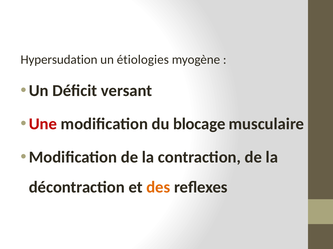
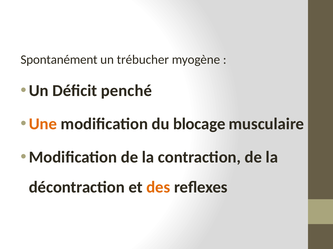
Hypersudation: Hypersudation -> Spontanément (59, 60)
étiologies: étiologies -> trébucher (143, 60)
versant: versant -> penché (126, 91)
Une colour: red -> orange (43, 124)
